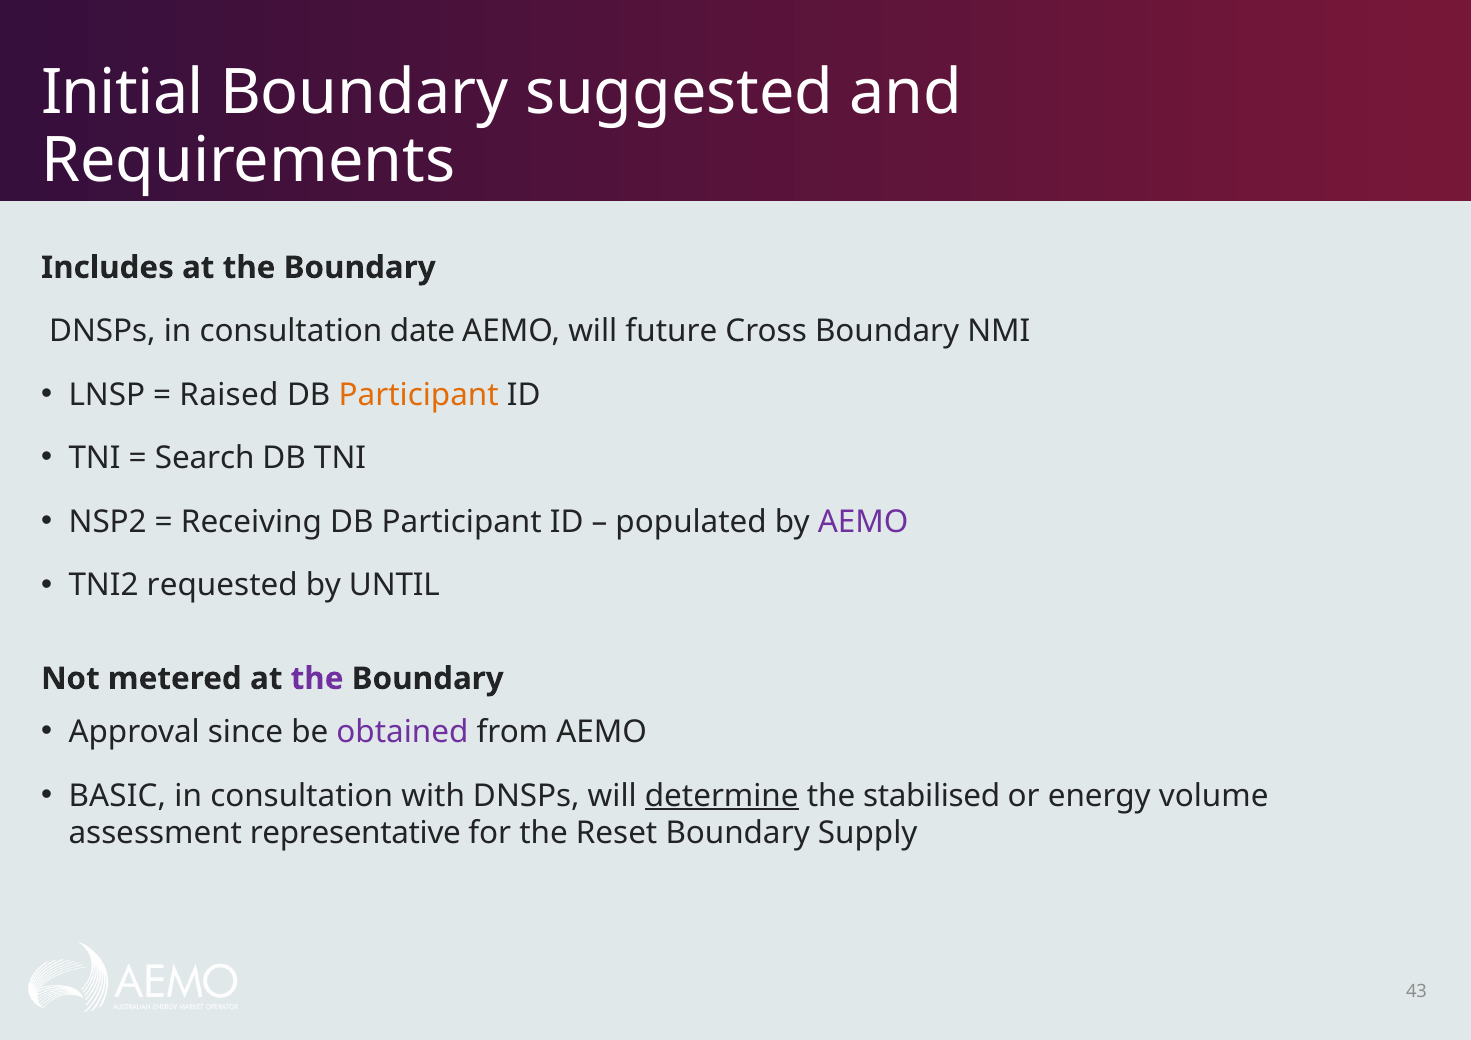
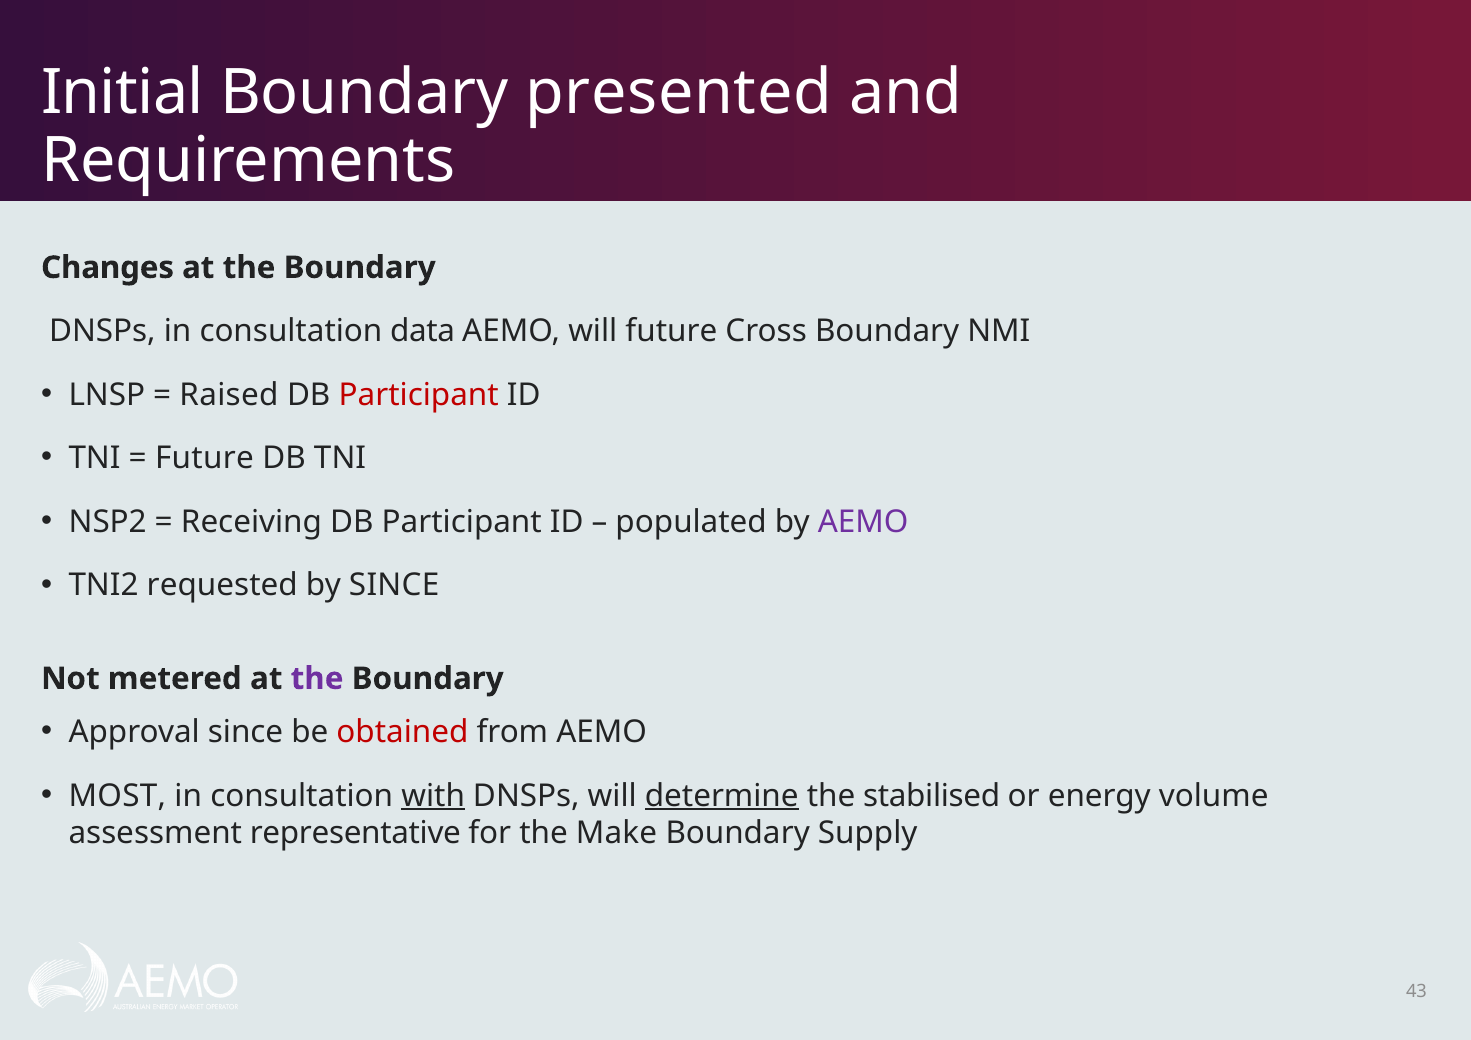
suggested: suggested -> presented (679, 92)
Includes: Includes -> Changes (108, 268)
date: date -> data (423, 331)
Participant colour: orange -> red (419, 395)
Search: Search -> Future (204, 458)
by UNTIL: UNTIL -> SINCE (394, 585)
obtained colour: purple -> red (402, 732)
BASIC: BASIC -> MOST (117, 796)
with underline: none -> present (433, 796)
Reset: Reset -> Make (617, 833)
